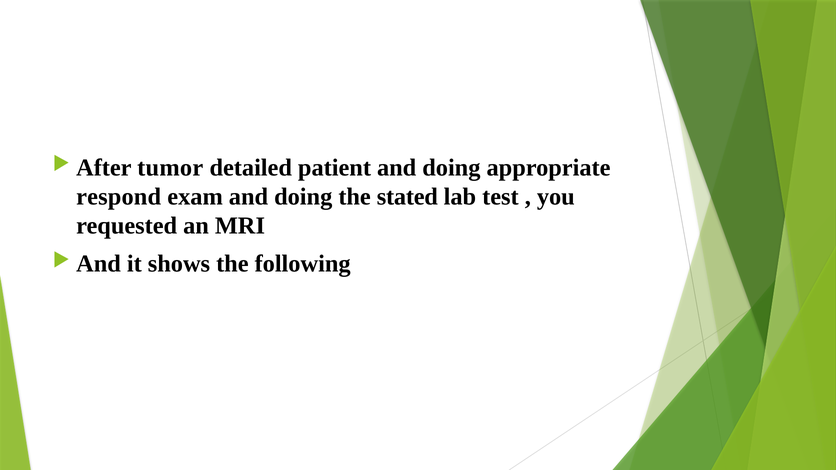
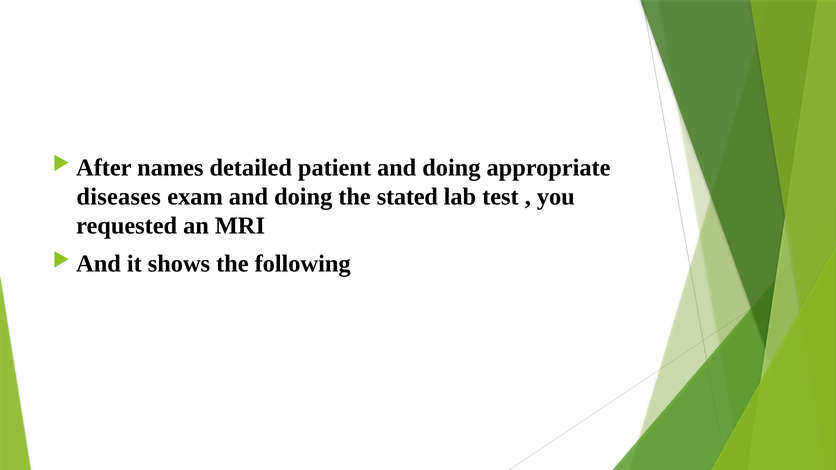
tumor: tumor -> names (170, 168)
respond: respond -> diseases (119, 197)
